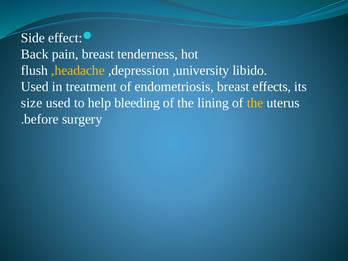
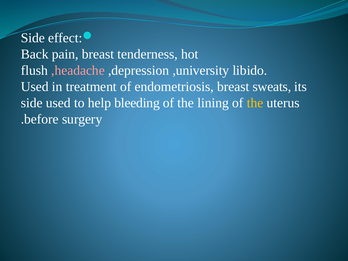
,headache colour: yellow -> pink (78, 70)
effects: effects -> sweats (272, 87)
size: size -> side (32, 103)
